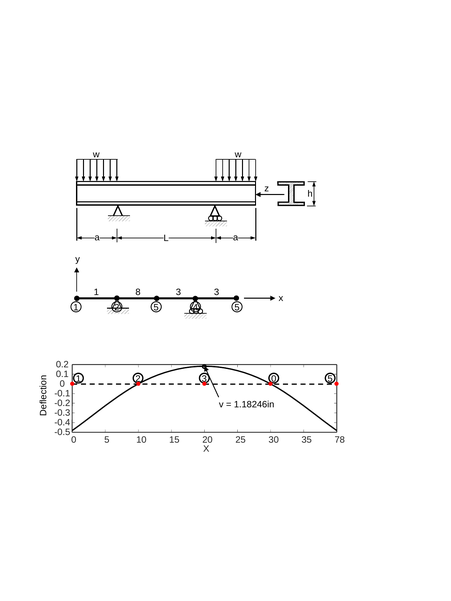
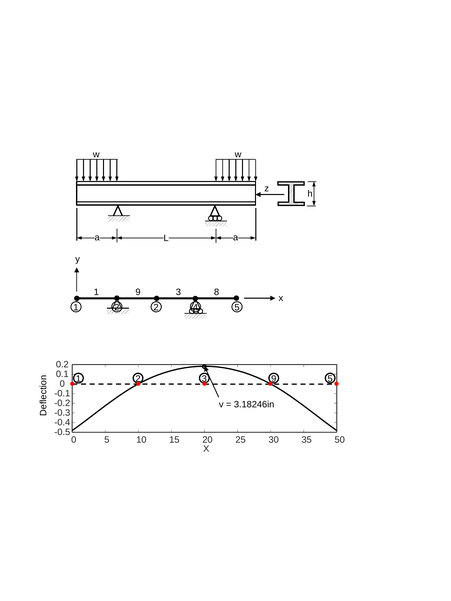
1 8: 8 -> 9 (138, 292)
3 3: 3 -> 8 (217, 292)
2 5: 5 -> 2 (156, 308)
3 0: 0 -> 9 (274, 379)
1.18246in: 1.18246in -> 3.18246in (254, 405)
78: 78 -> 50 (340, 440)
